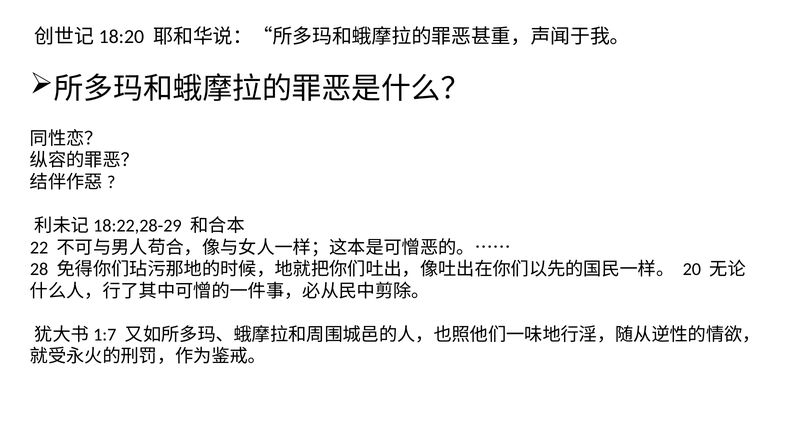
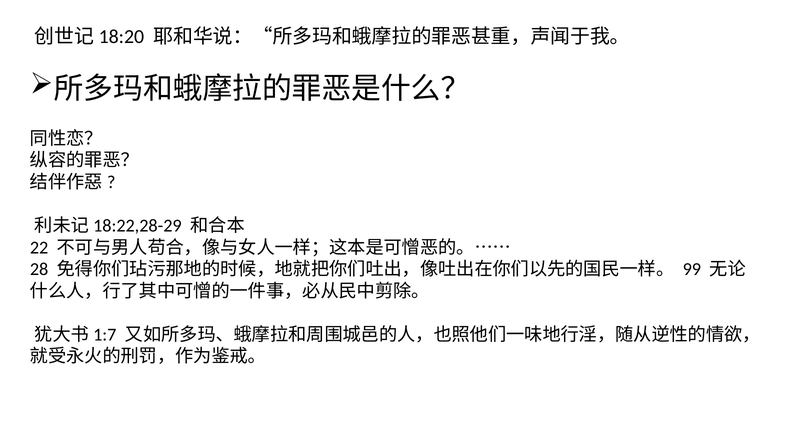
20: 20 -> 99 (692, 270)
